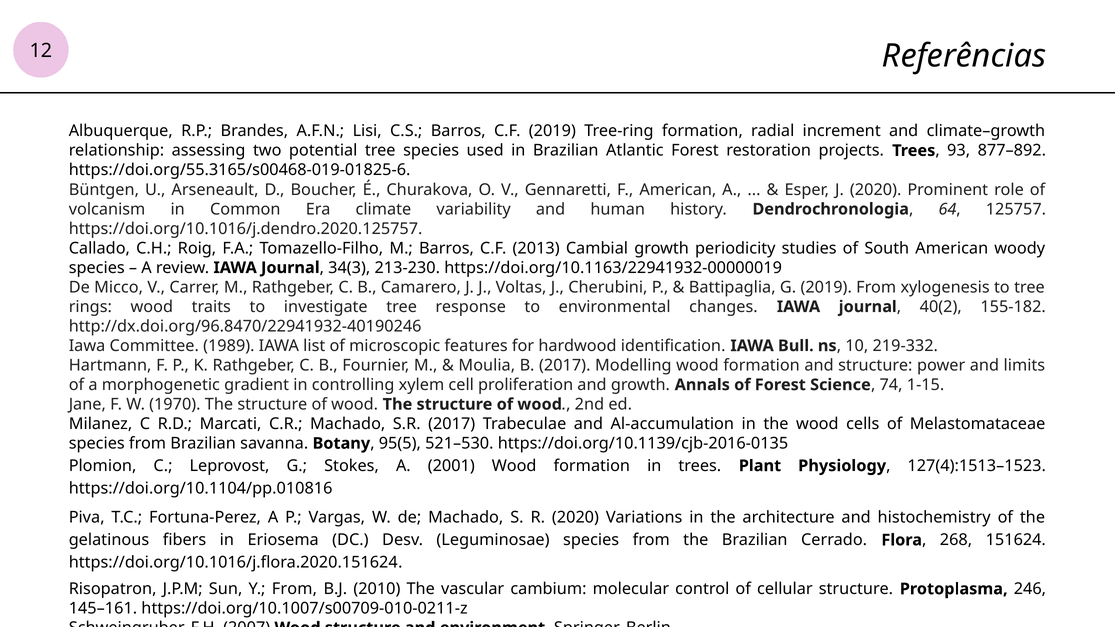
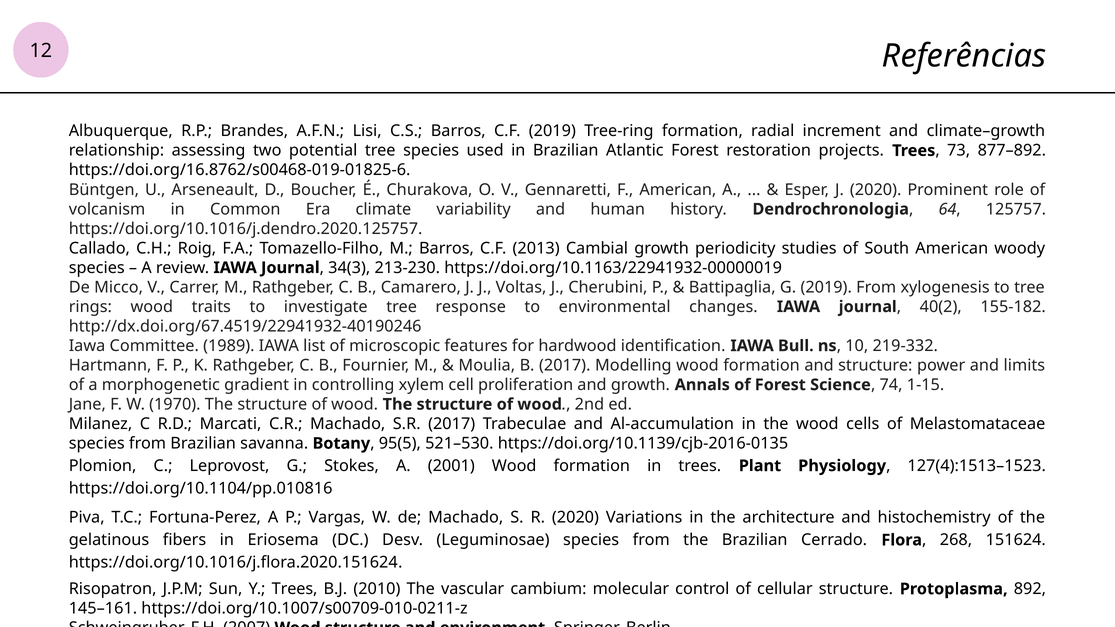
93: 93 -> 73 (959, 151)
https://doi.org/55.3165/s00468-019-01825-6: https://doi.org/55.3165/s00468-019-01825-6 -> https://doi.org/16.8762/s00468-019-01825-6 (240, 170)
http://dx.doi.org/96.8470/22941932-40190246: http://dx.doi.org/96.8470/22941932-40190246 -> http://dx.doi.org/67.4519/22941932-40190246 (245, 326)
Y From: From -> Trees (295, 589)
246: 246 -> 892 (1030, 589)
